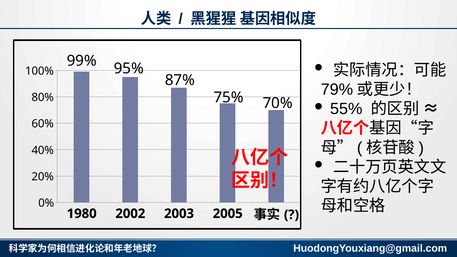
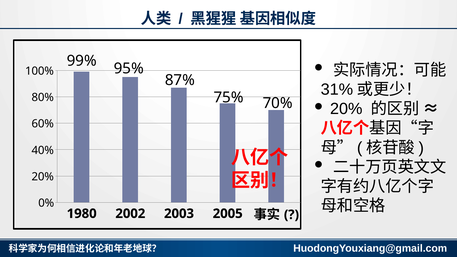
79%: 79% -> 31% (337, 89)
55%: 55% -> 20% (346, 109)
